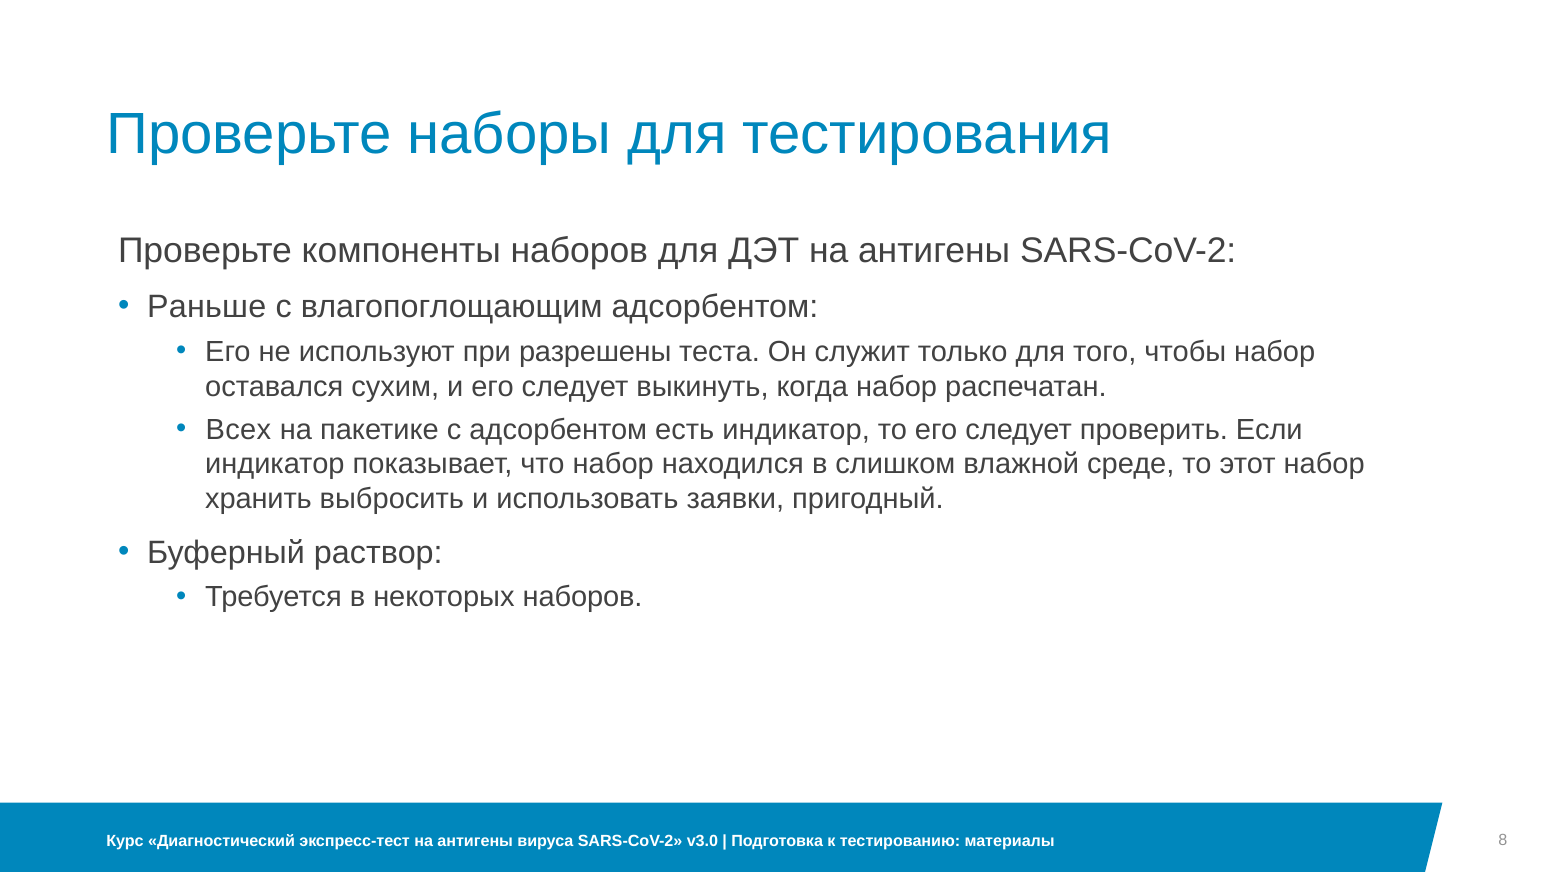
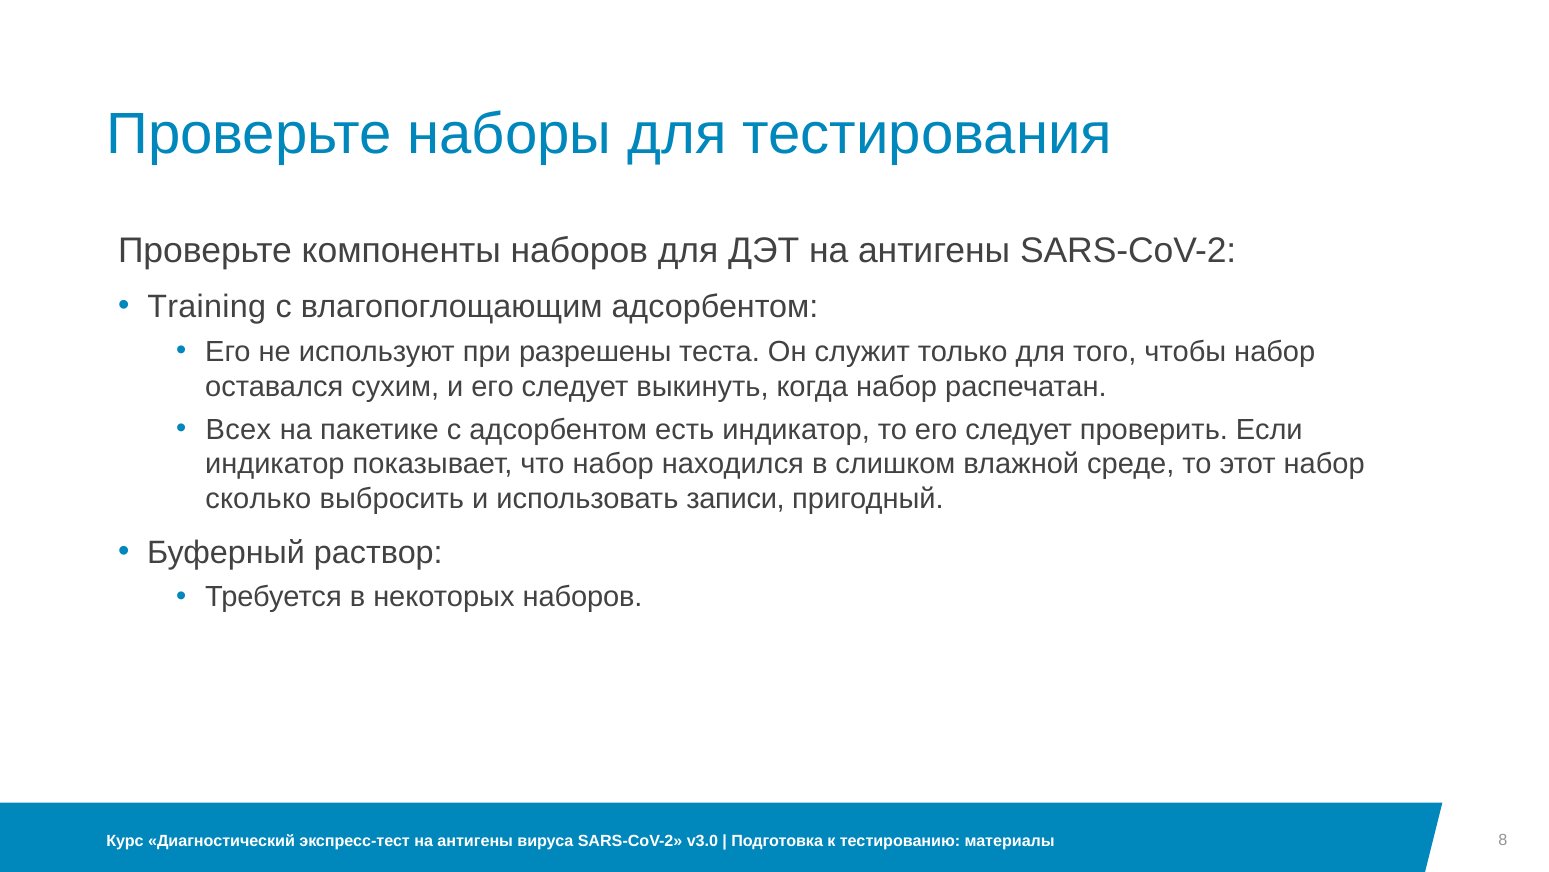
Раньше: Раньше -> Training (207, 307)
хранить: хранить -> сколько (258, 499)
заявки: заявки -> записи (736, 499)
